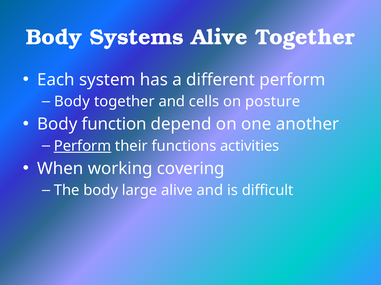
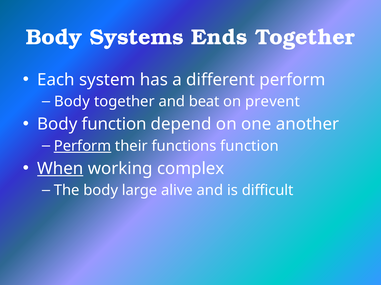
Systems Alive: Alive -> Ends (219, 37)
cells: cells -> beat (204, 102)
posture: posture -> prevent (273, 102)
functions activities: activities -> function (250, 146)
When underline: none -> present (60, 169)
covering: covering -> complex (191, 169)
